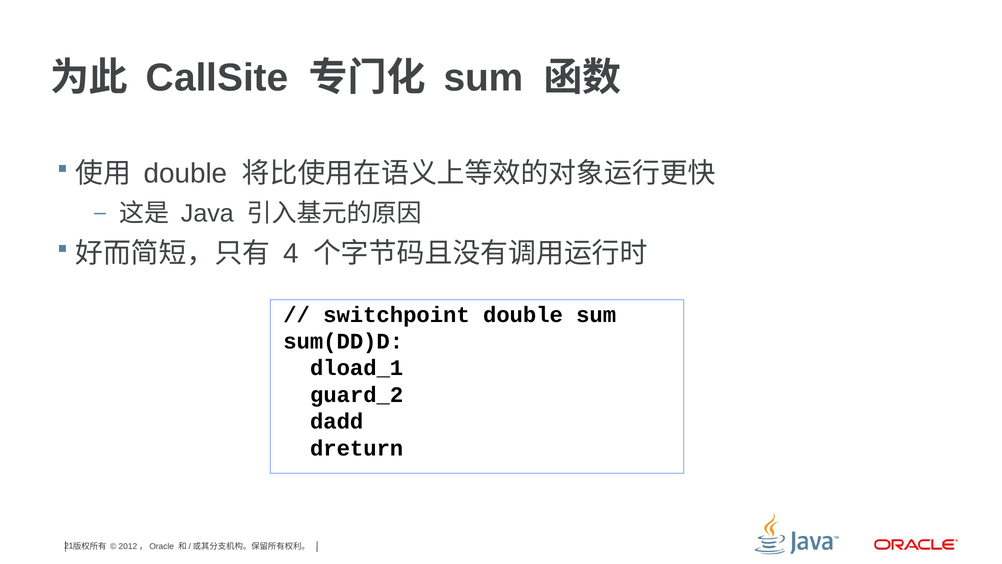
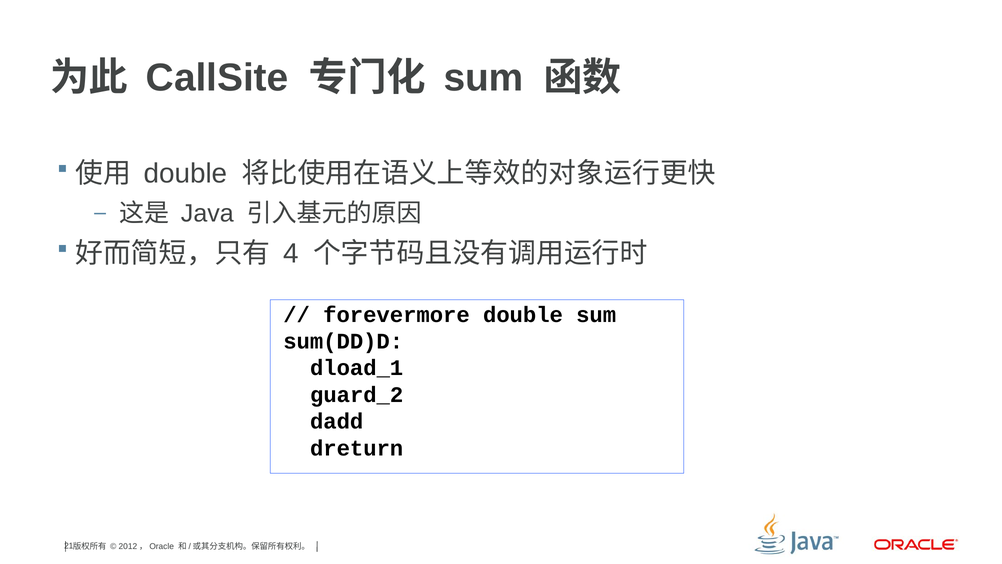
switchpoint: switchpoint -> forevermore (396, 314)
